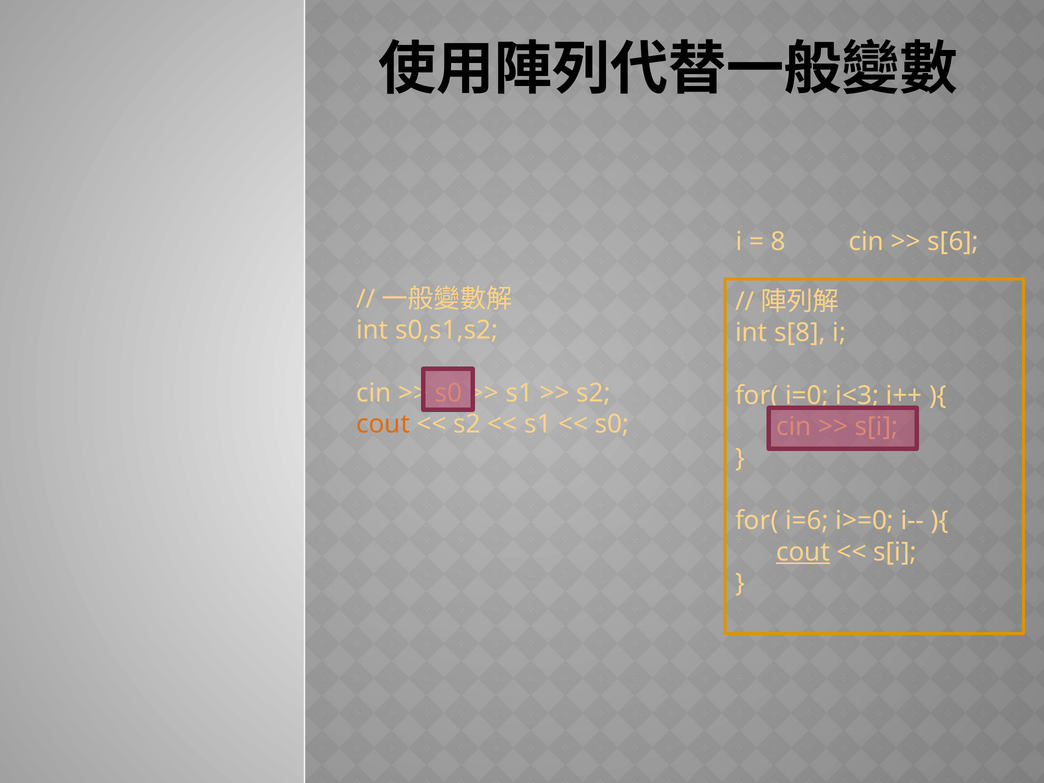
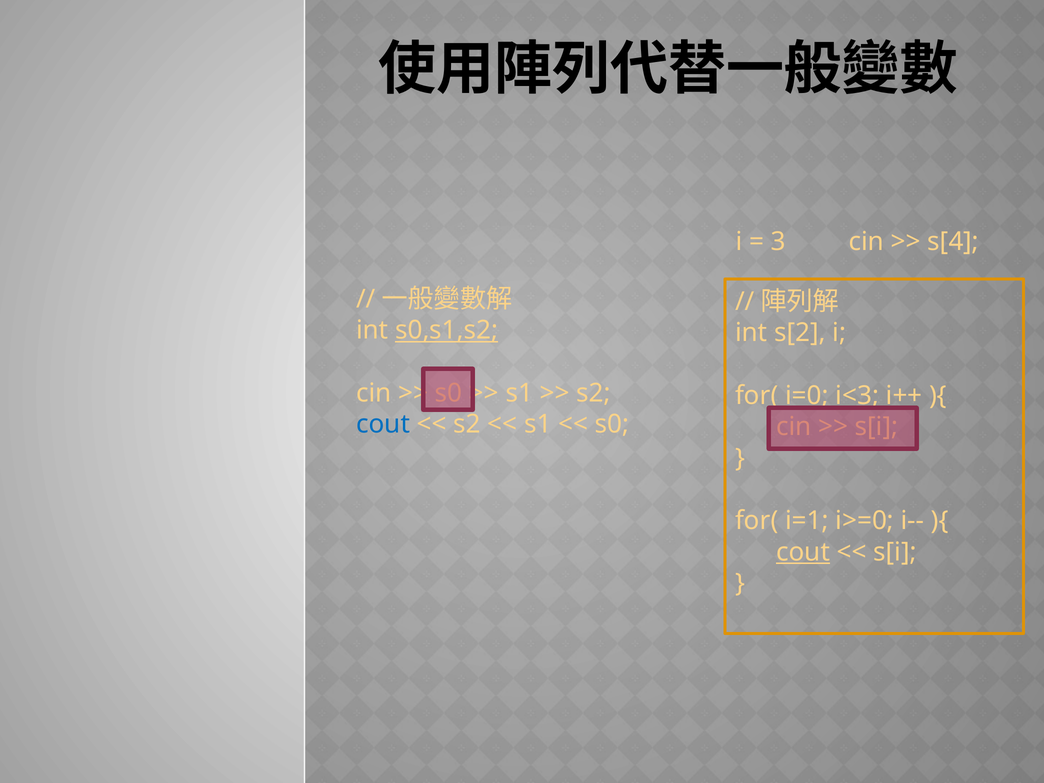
8: 8 -> 3 (778, 241)
s[6: s[6 -> s[4 (953, 241)
s0,s1,s2 underline: none -> present (447, 330)
s[8: s[8 -> s[2 (800, 333)
cout colour: orange -> blue (383, 424)
i=6: i=6 -> i=1 (807, 521)
